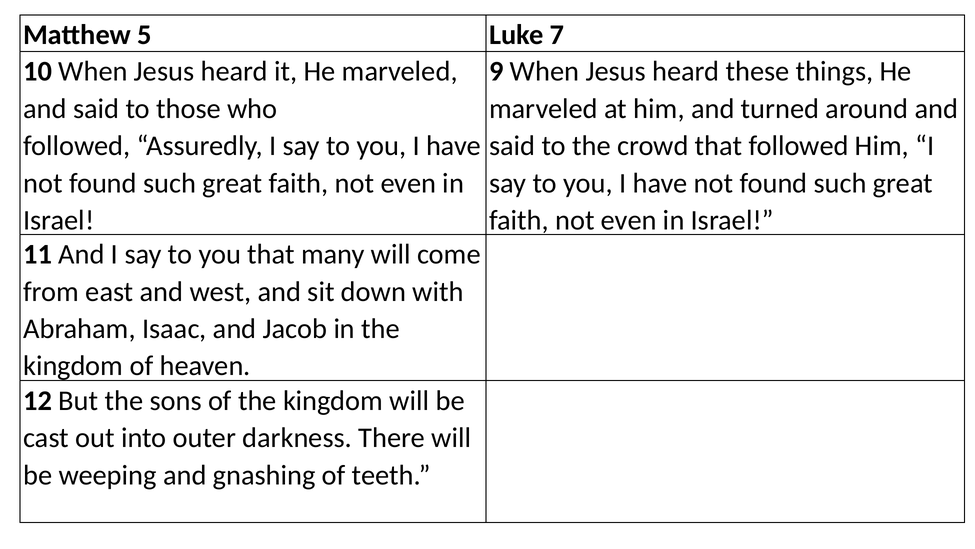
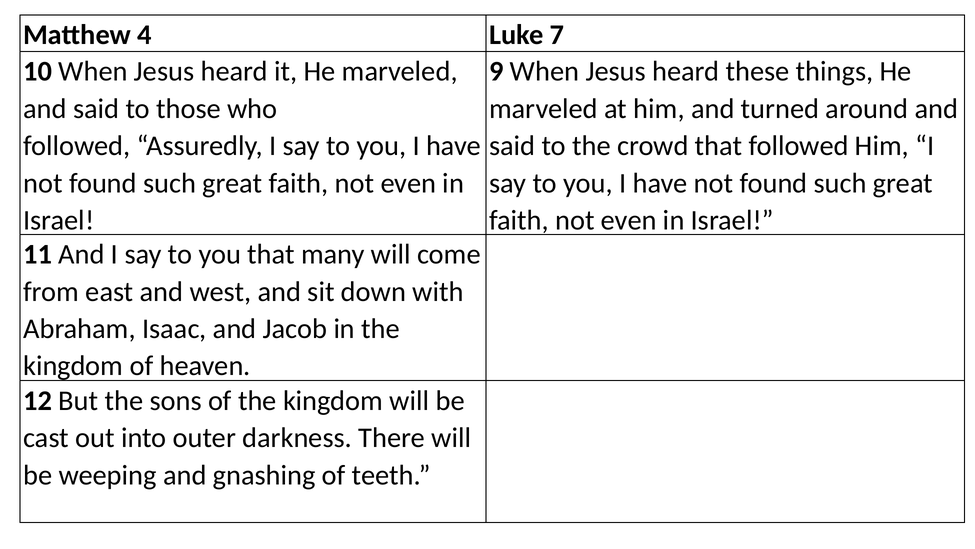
5: 5 -> 4 (145, 35)
